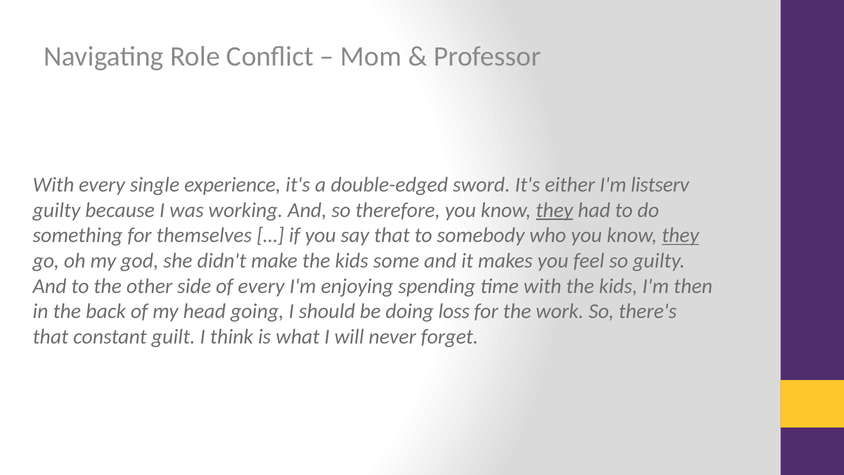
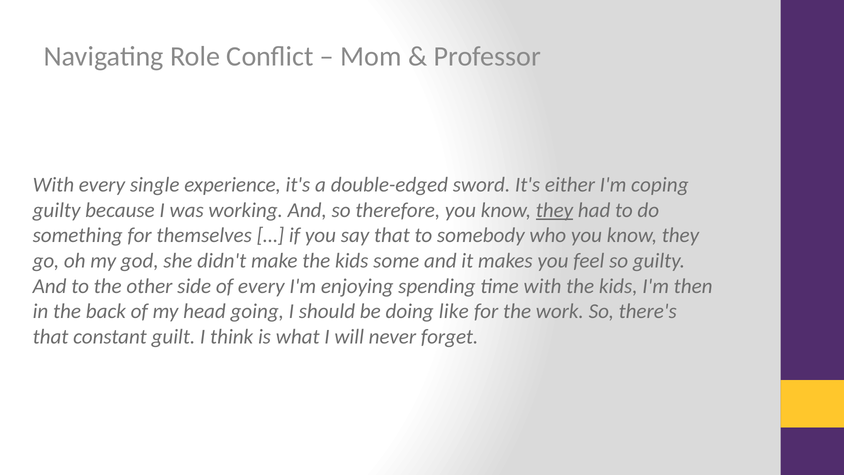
listserv: listserv -> coping (660, 185)
they underline: present -> none (680, 235)
loss: loss -> like (454, 311)
